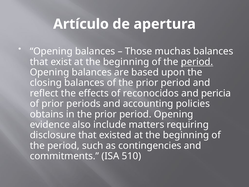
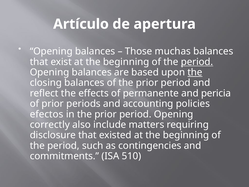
the underline: none -> present (195, 72)
reconocidos: reconocidos -> permanente (151, 93)
obtains: obtains -> efectos (47, 114)
evidence: evidence -> correctly (50, 125)
